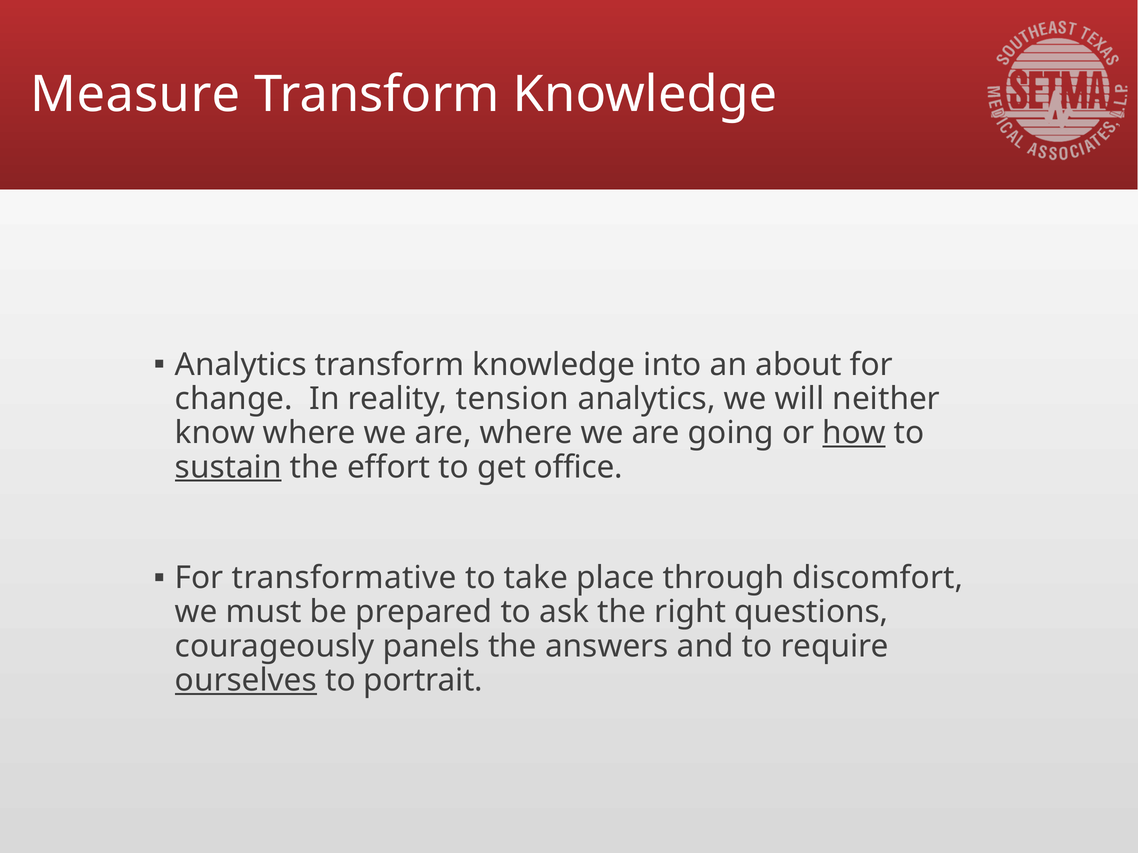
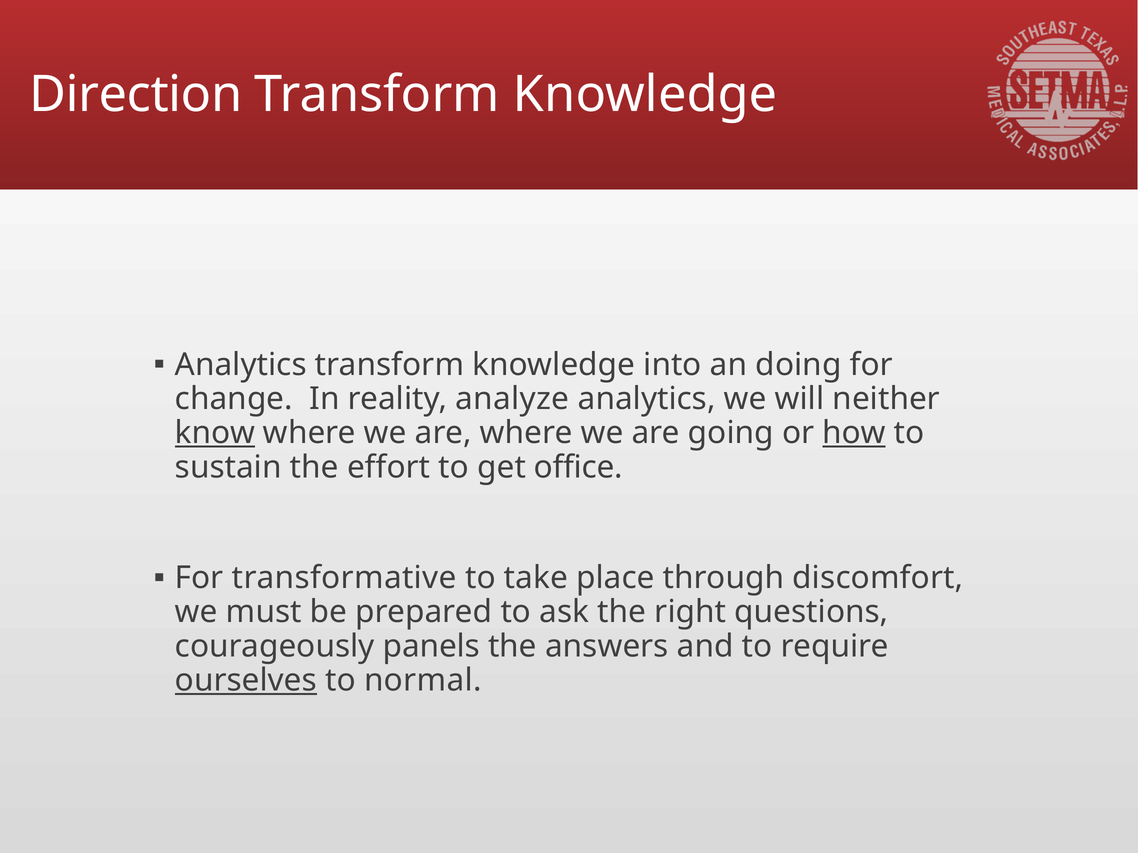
Measure: Measure -> Direction (136, 95)
about: about -> doing (799, 365)
tension: tension -> analyze (512, 399)
know underline: none -> present (215, 433)
sustain underline: present -> none (228, 467)
portrait: portrait -> normal (423, 681)
